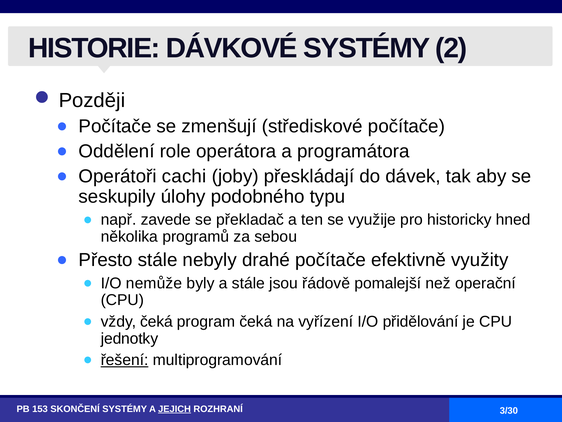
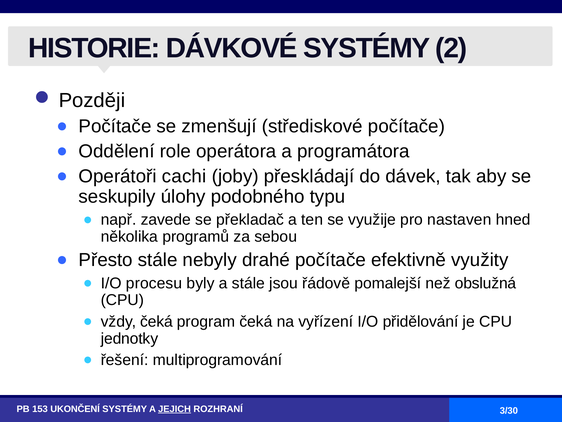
historicky: historicky -> nastaven (459, 220)
nemůže: nemůže -> procesu (154, 283)
operační: operační -> obslužná (486, 283)
řešení underline: present -> none (125, 360)
SKONČENÍ: SKONČENÍ -> UKONČENÍ (75, 408)
